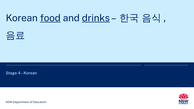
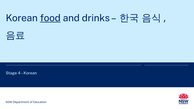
drinks underline: present -> none (96, 18)
